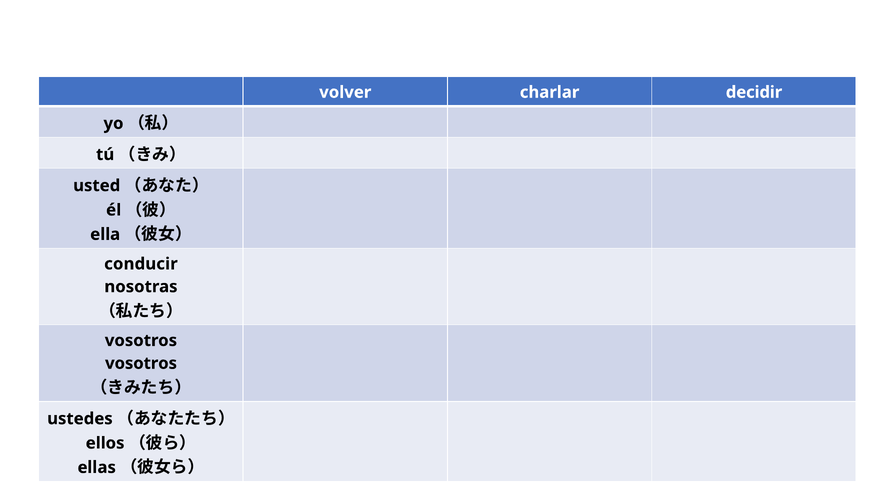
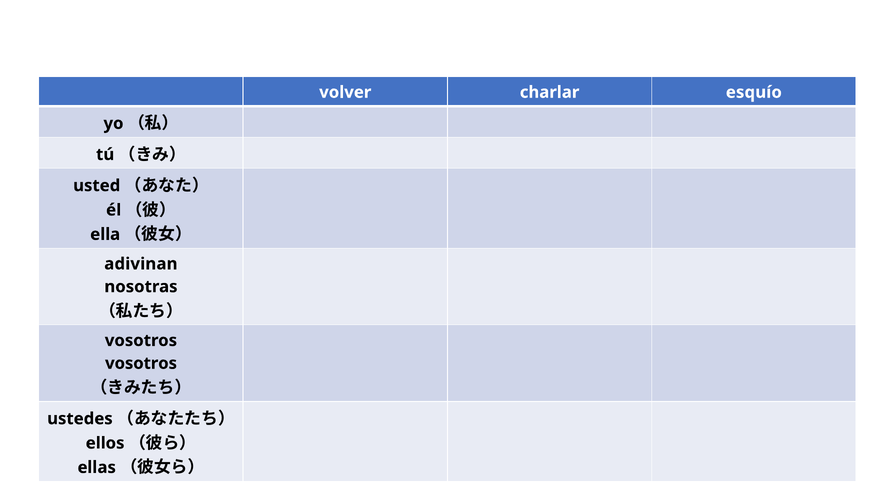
decidir: decidir -> esquío (754, 92)
conducir: conducir -> adivinan (141, 264)
